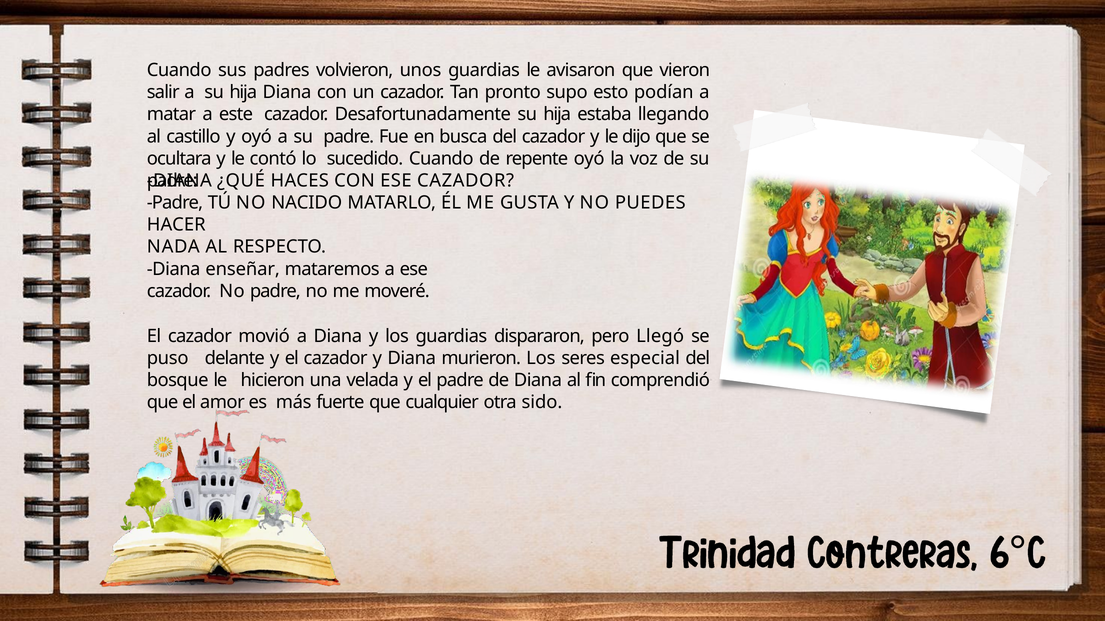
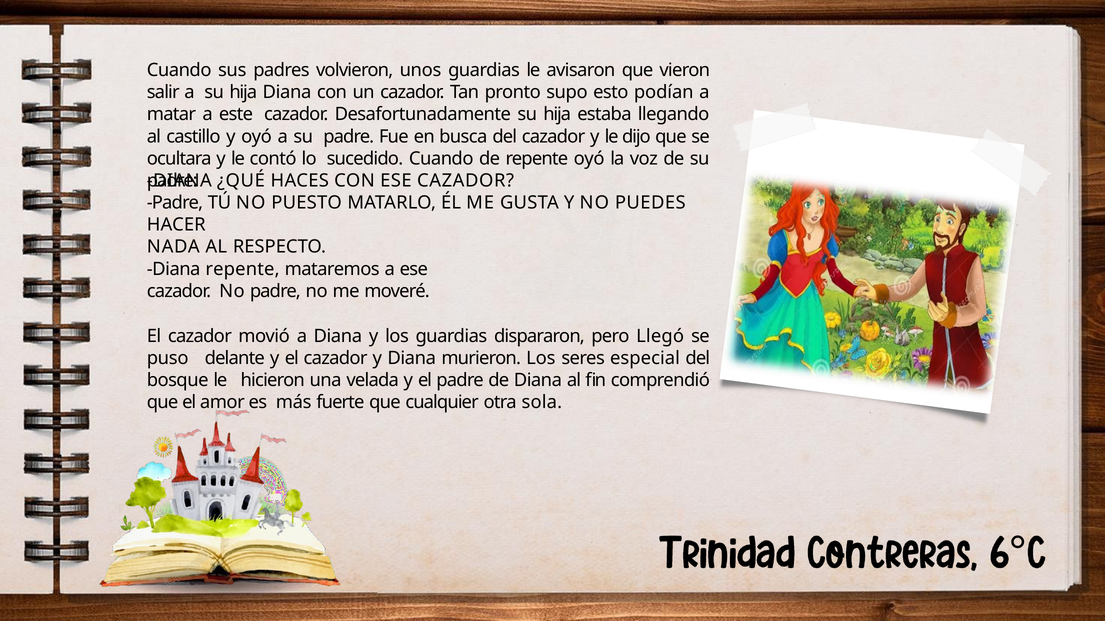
NACIDO: NACIDO -> PUESTO (307, 203)
Diana enseñar: enseñar -> repente (242, 269)
sido: sido -> sola (542, 403)
